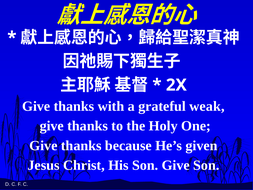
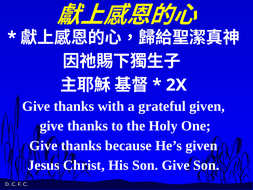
grateful weak: weak -> given (207, 106)
